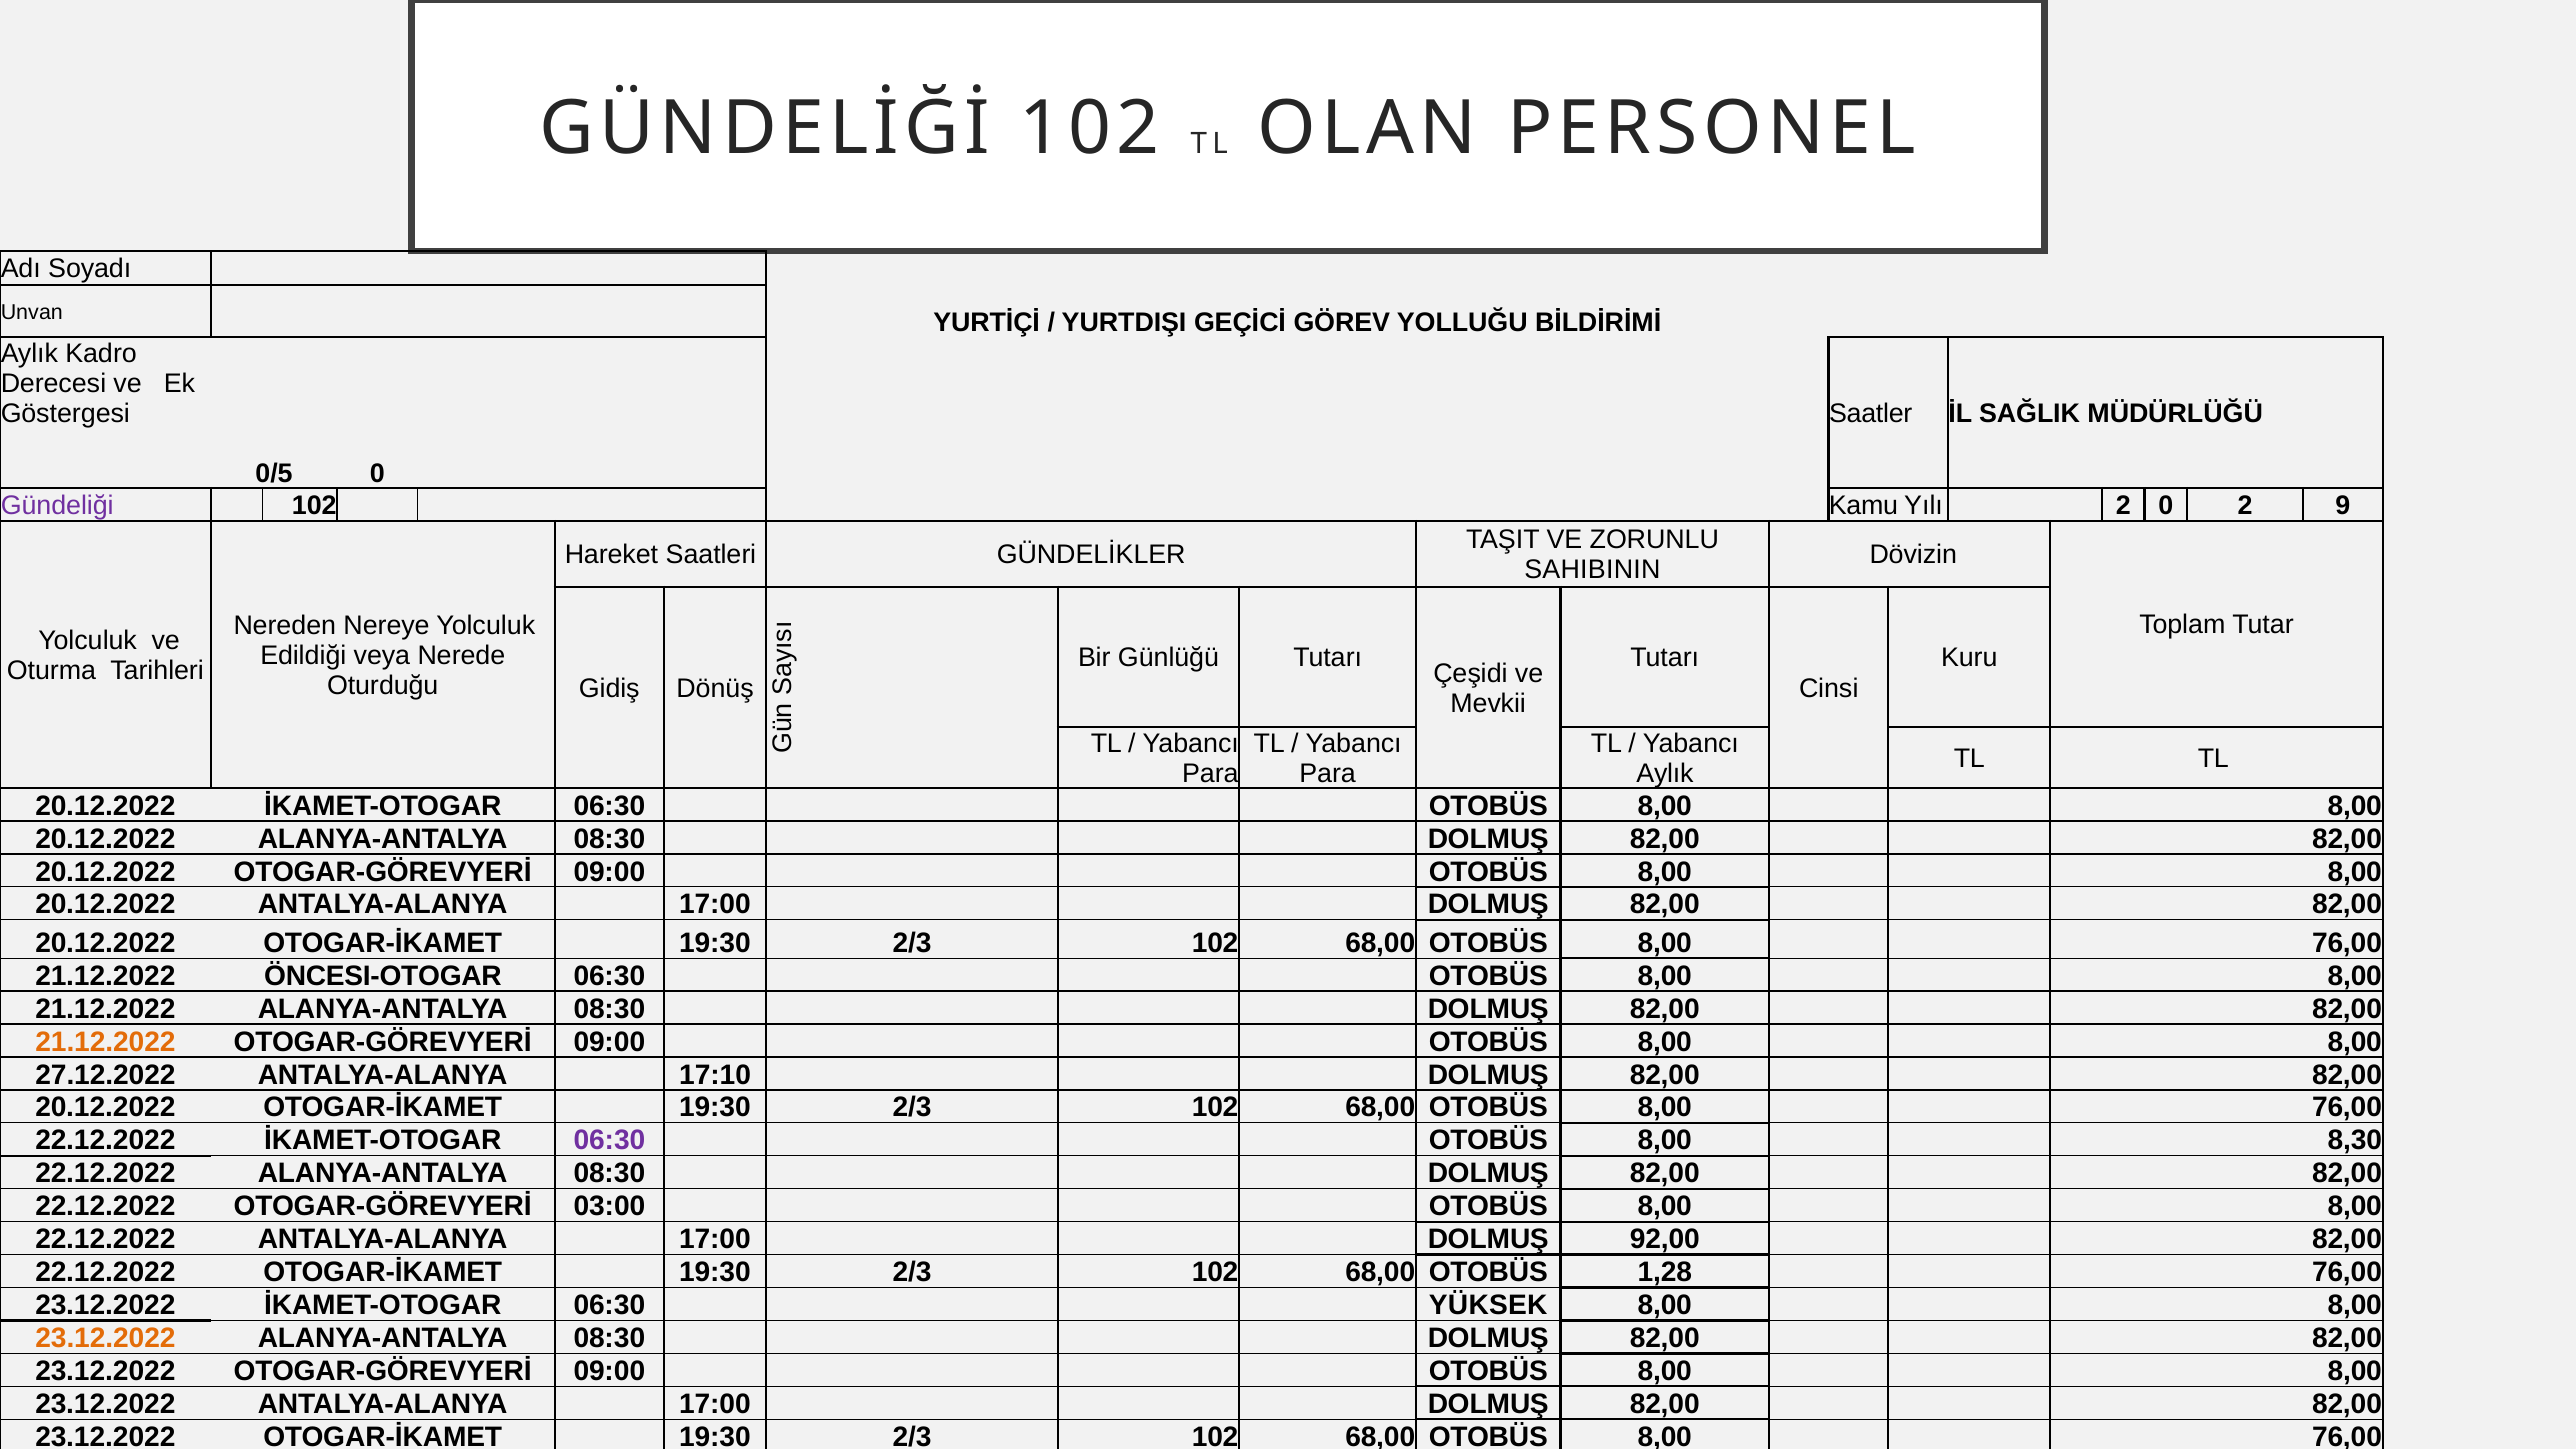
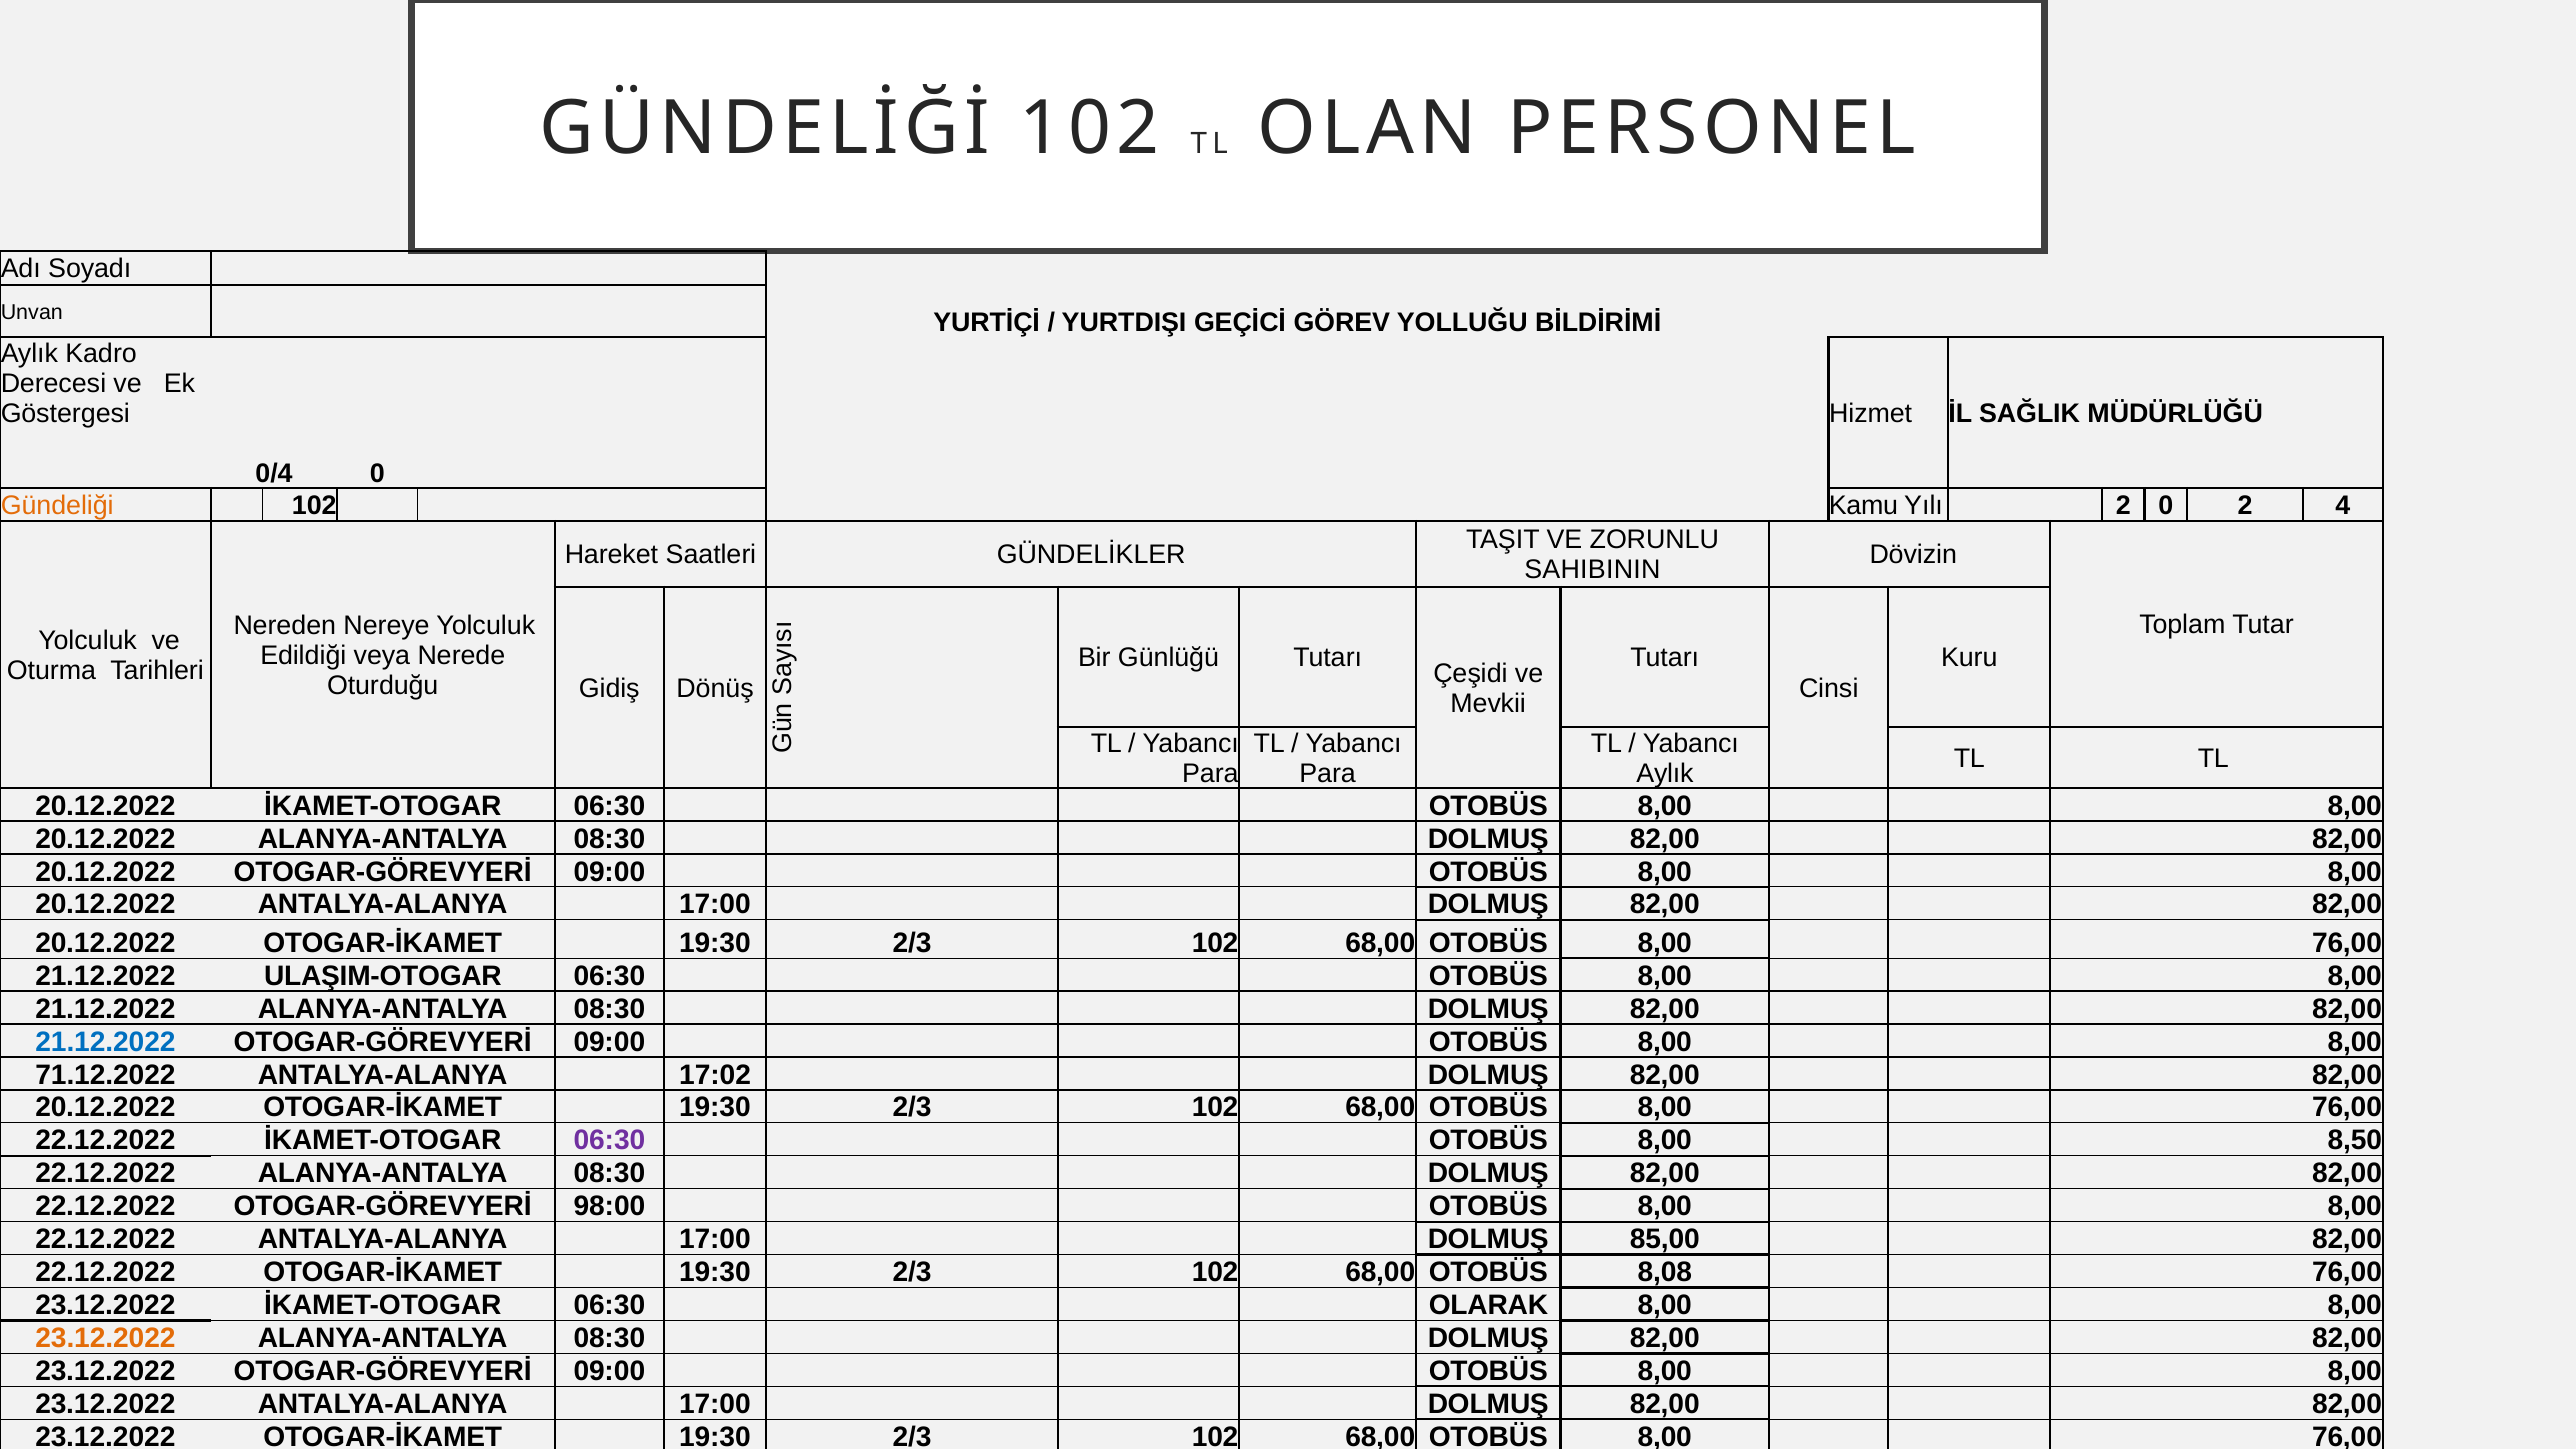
Saatler: Saatler -> Hizmet (1871, 413)
0/5: 0/5 -> 0/4 (274, 473)
Gündeliği colour: purple -> orange (57, 505)
9: 9 -> 4 (2343, 505)
ÖNCESI-OTOGAR: ÖNCESI-OTOGAR -> ULAŞIM-OTOGAR (383, 976)
21.12.2022 colour: orange -> blue (105, 1042)
27.12.2022: 27.12.2022 -> 71.12.2022 (105, 1075)
17:10: 17:10 -> 17:02 (715, 1075)
8,30: 8,30 -> 8,50 (2355, 1141)
03:00: 03:00 -> 98:00 (609, 1206)
92,00: 92,00 -> 85,00 (1665, 1239)
1,28: 1,28 -> 8,08 (1665, 1272)
YÜKSEK: YÜKSEK -> OLARAK (1488, 1305)
